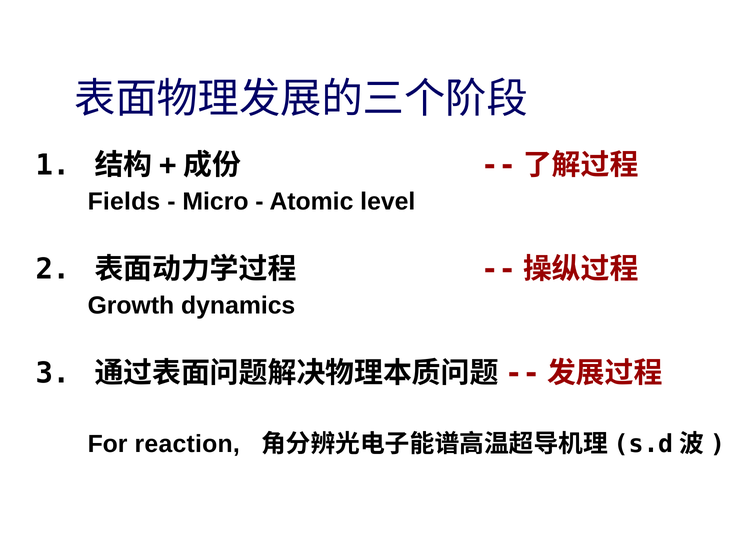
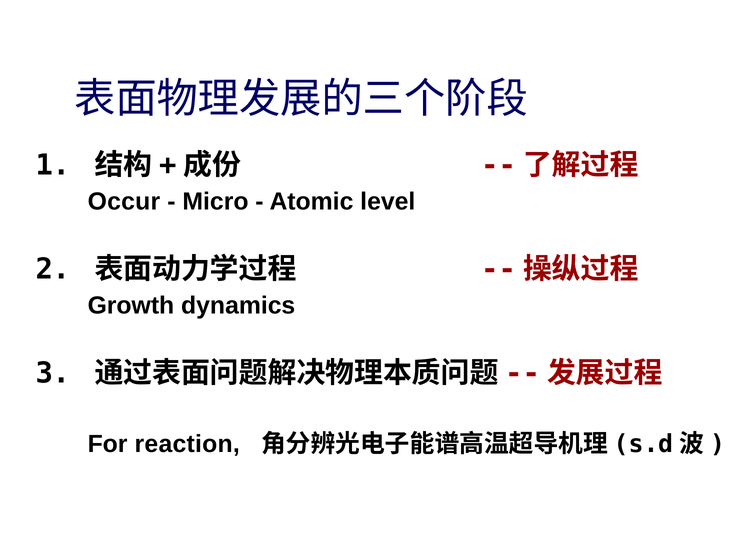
Fields: Fields -> Occur (124, 201)
